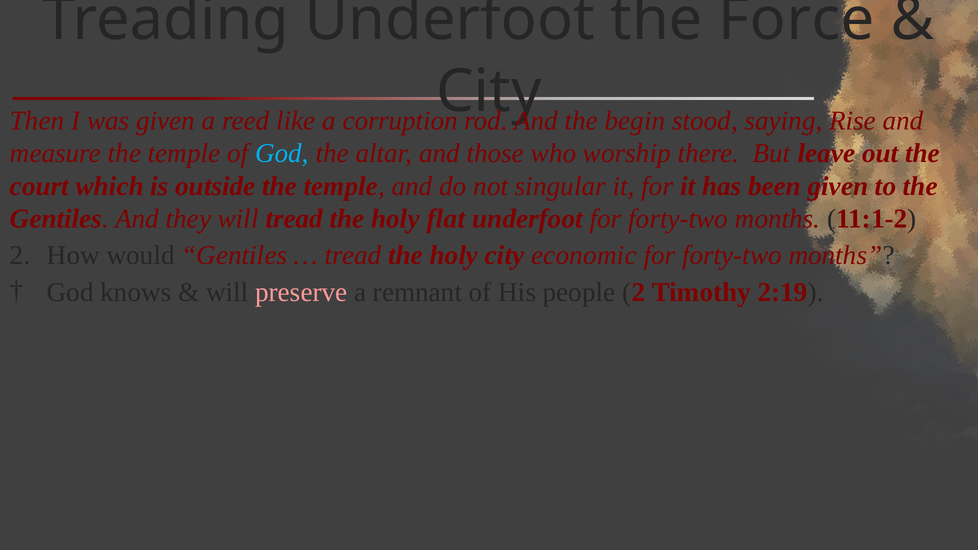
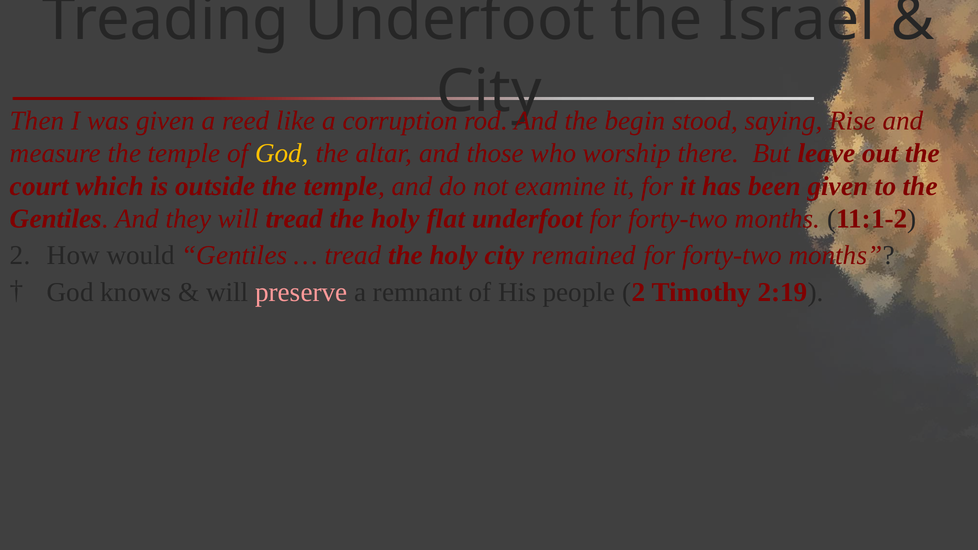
Force: Force -> Israel (797, 20)
God colour: light blue -> yellow (282, 154)
singular: singular -> examine (560, 186)
economic: economic -> remained (584, 255)
